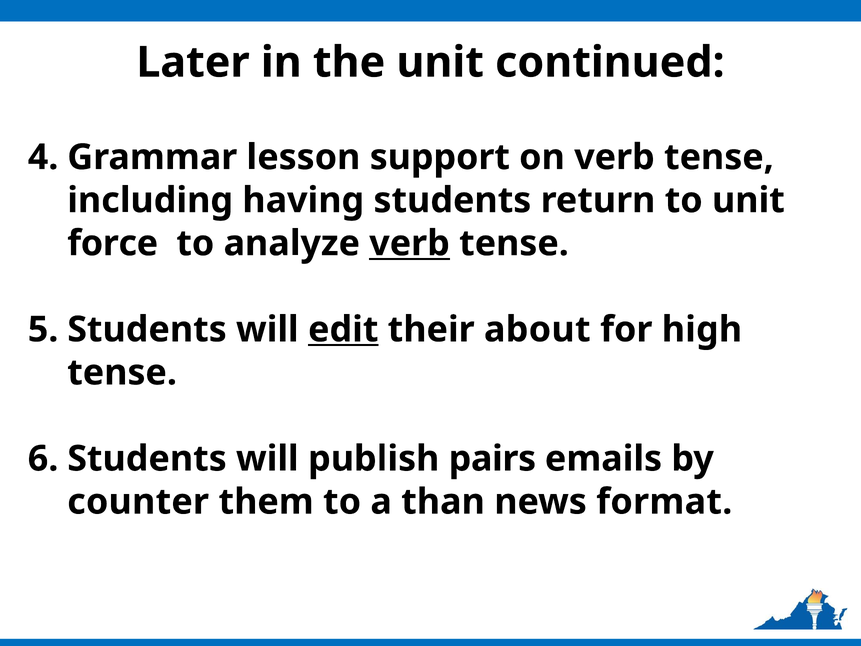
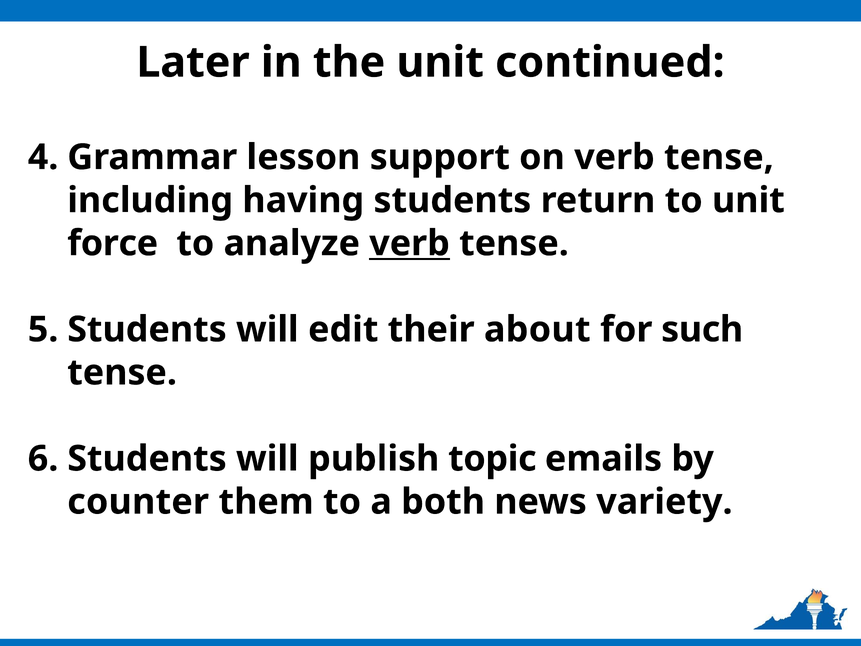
edit underline: present -> none (343, 329)
high: high -> such (702, 329)
pairs: pairs -> topic (492, 459)
than: than -> both (443, 502)
format: format -> variety (664, 502)
